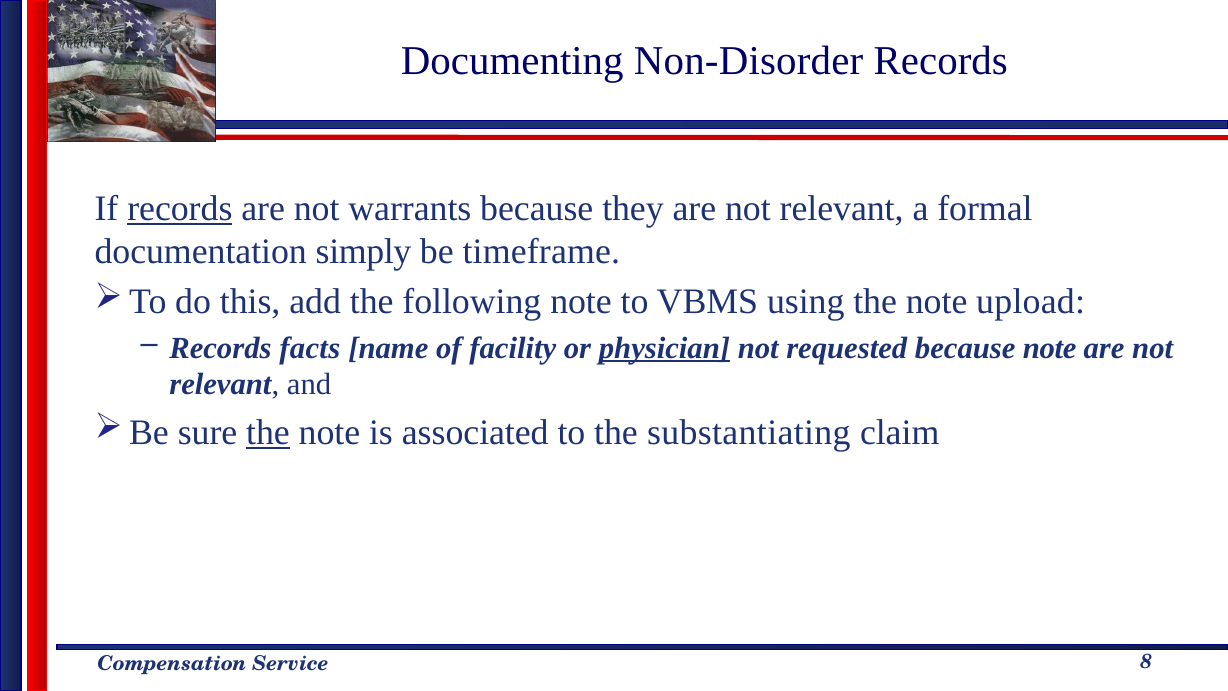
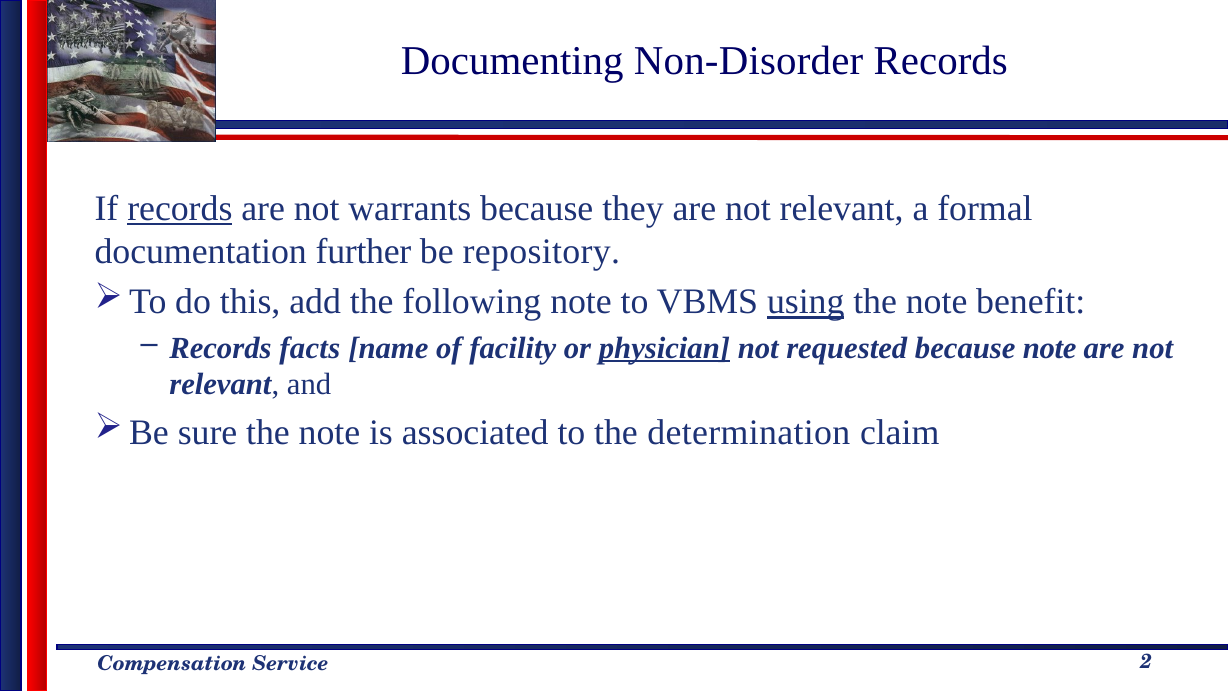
simply: simply -> further (363, 252)
timeframe: timeframe -> repository (541, 252)
using underline: none -> present (806, 302)
upload: upload -> benefit (1031, 302)
the underline: present -> none (268, 432)
substantiating: substantiating -> determination (749, 432)
8: 8 -> 2 (1146, 661)
